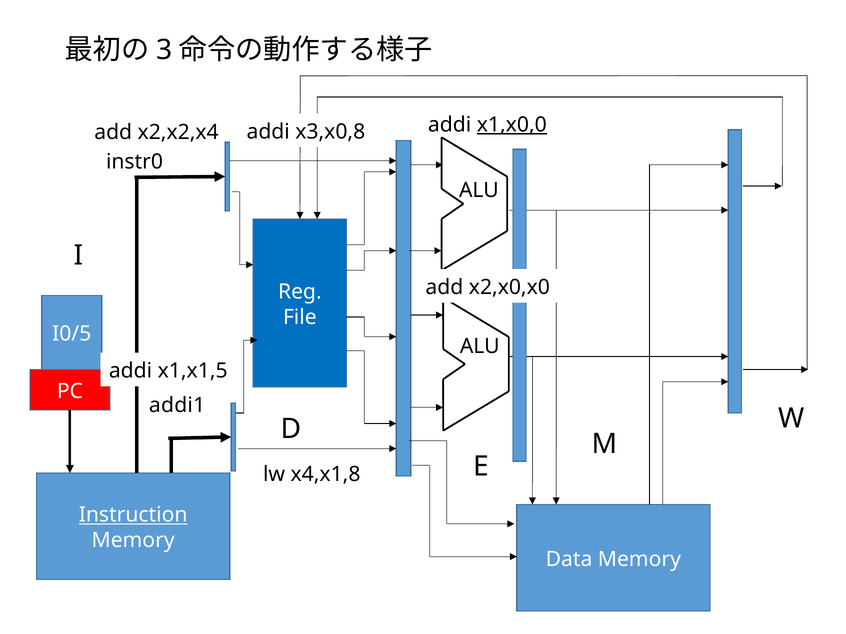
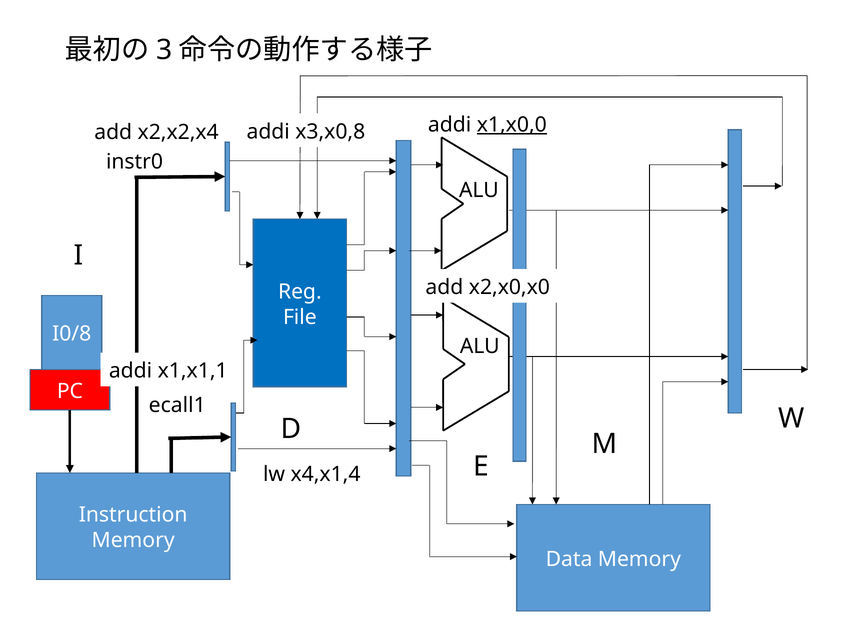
I0/5: I0/5 -> I0/8 (72, 334)
x1,x1,5: x1,x1,5 -> x1,x1,1 (193, 371)
addi1: addi1 -> ecall1 (177, 405)
x4,x1,8: x4,x1,8 -> x4,x1,4 (325, 474)
Instruction underline: present -> none (133, 515)
